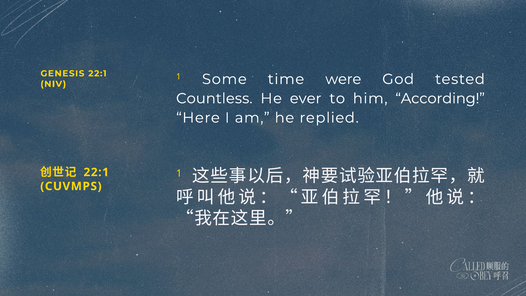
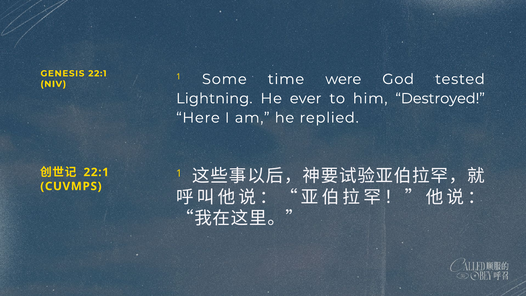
Countless: Countless -> Lightning (214, 98)
According: According -> Destroyed (440, 98)
